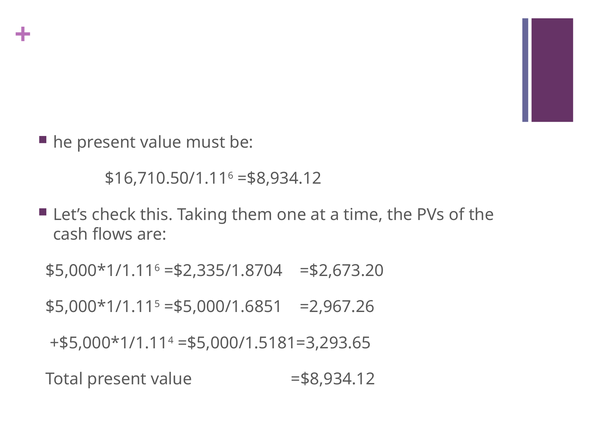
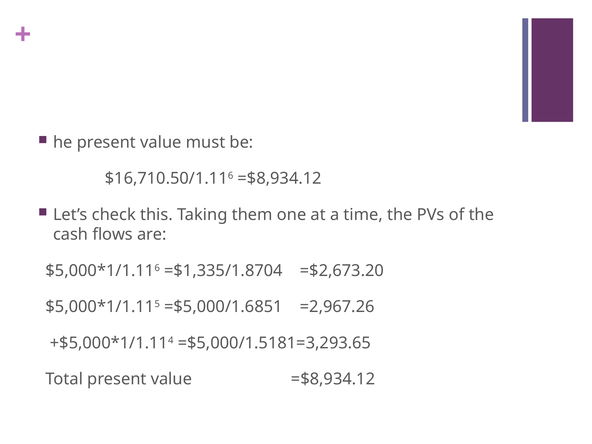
=$2,335/1.8704: =$2,335/1.8704 -> =$1,335/1.8704 (223, 271)
